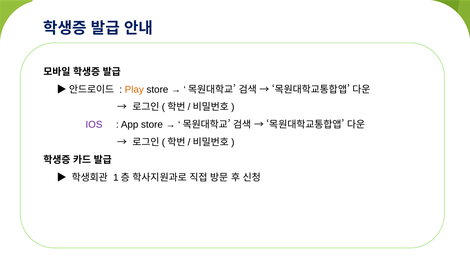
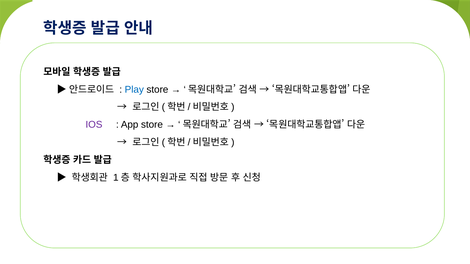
Play colour: orange -> blue (134, 90)
